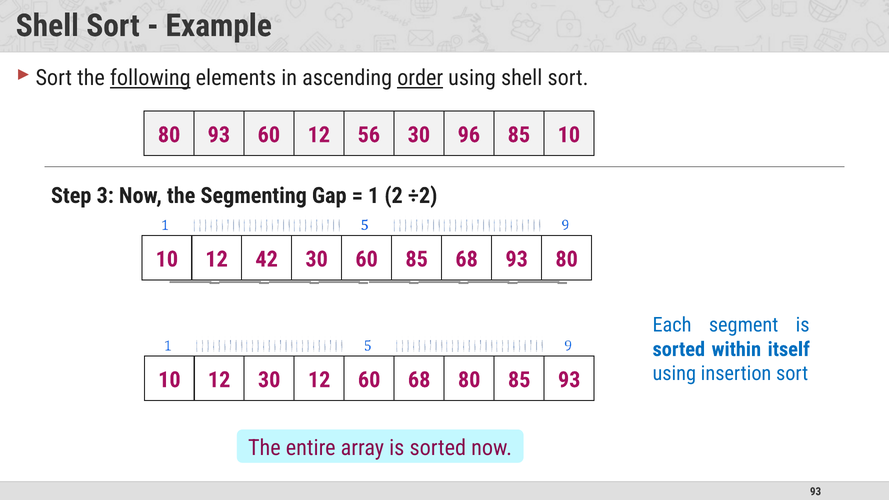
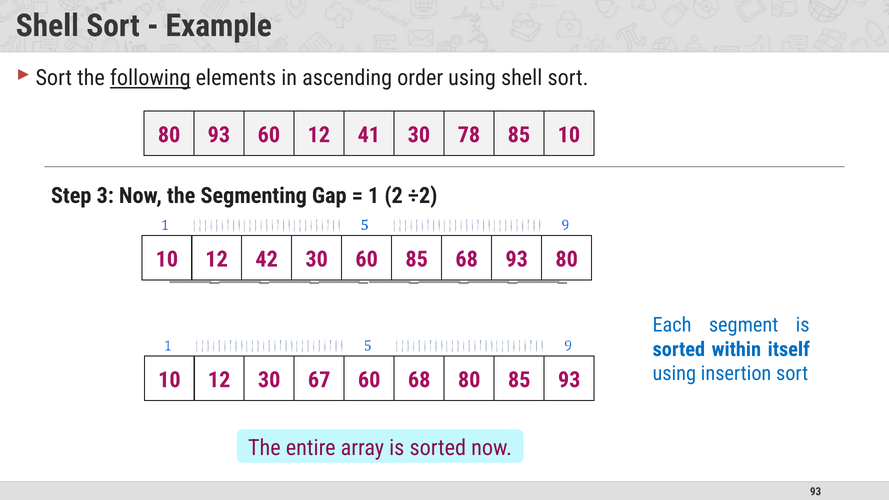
order underline: present -> none (420, 78)
56: 56 -> 41 (369, 135)
96: 96 -> 78 (469, 135)
30 12: 12 -> 67 (319, 380)
